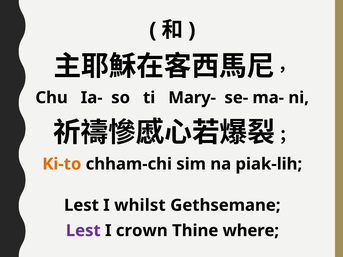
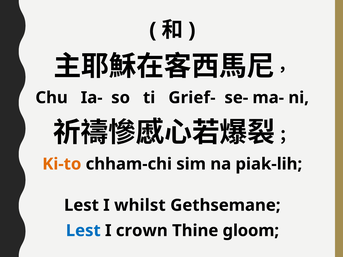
Mary-: Mary- -> Grief- (192, 98)
Lest colour: purple -> blue (83, 231)
where: where -> gloom (251, 231)
